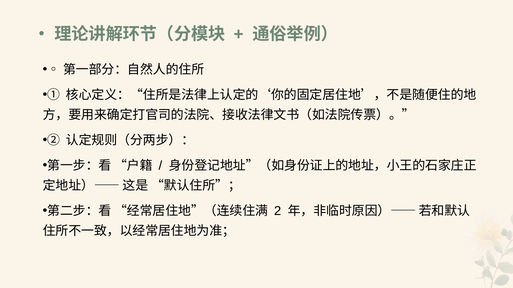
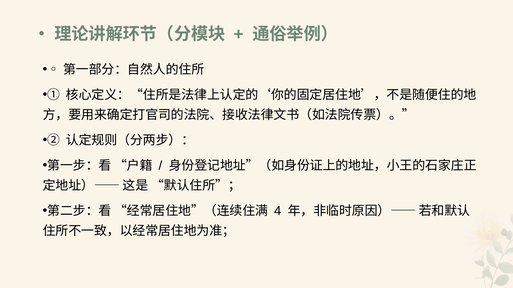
2: 2 -> 4 (278, 211)
